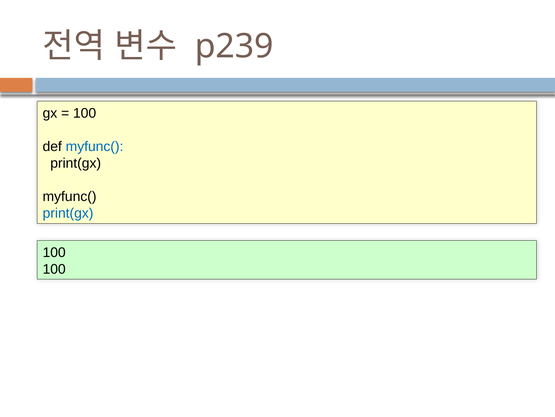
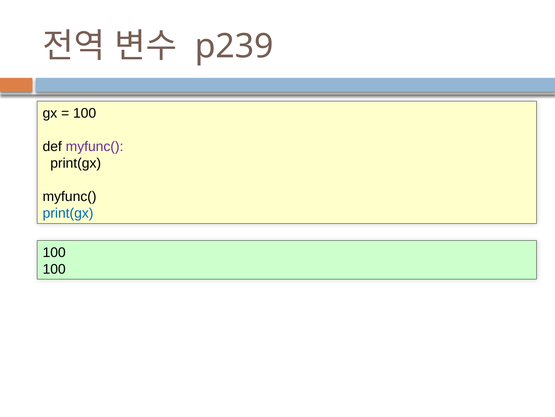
myfunc( colour: blue -> purple (95, 146)
